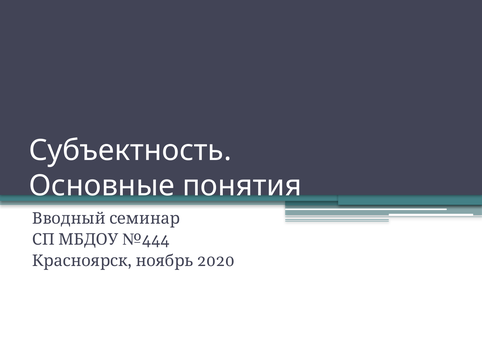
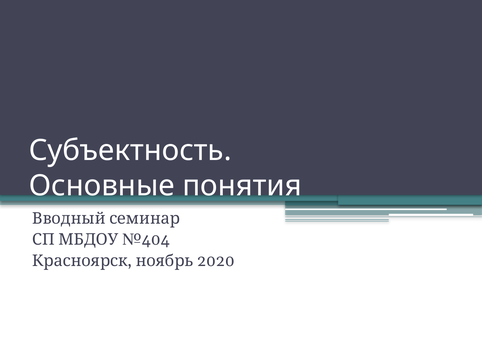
№444: №444 -> №404 (146, 240)
